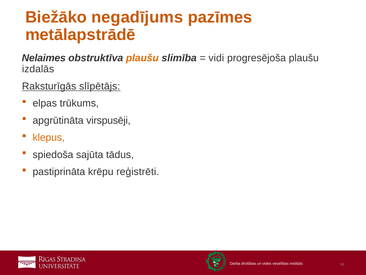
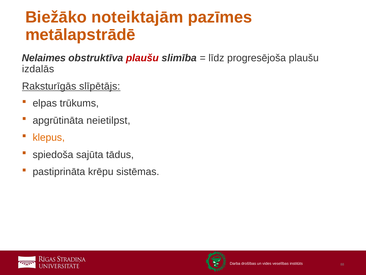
negadījums: negadījums -> noteiktajām (137, 17)
plaušu colour: orange -> red (142, 58)
vidi: vidi -> līdz (216, 58)
virspusēji: virspusēji -> neietilpst (108, 120)
reģistrēti: reģistrēti -> sistēmas (138, 172)
